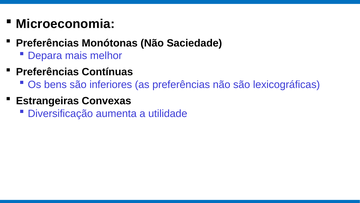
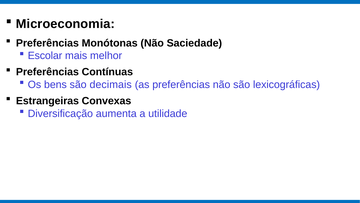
Depara: Depara -> Escolar (45, 56)
inferiores: inferiores -> decimais (111, 84)
